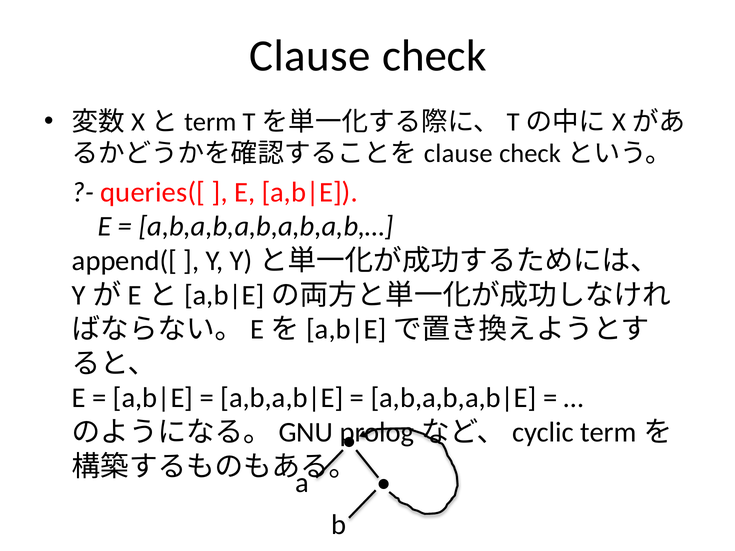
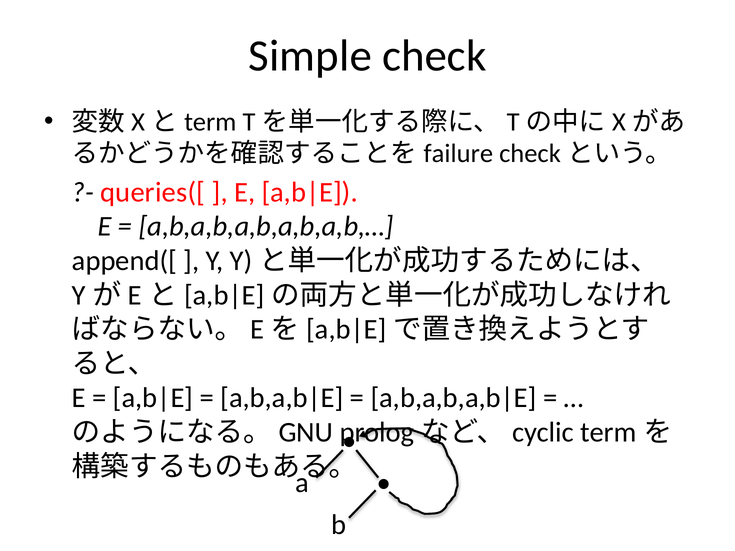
Clause: Clause -> Simple (310, 56)
clause: clause -> failure (458, 154)
